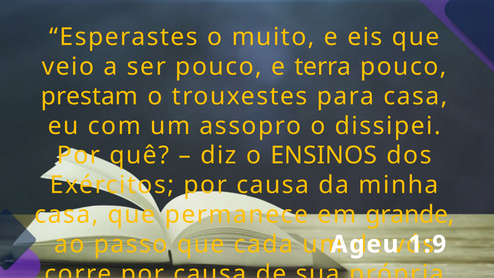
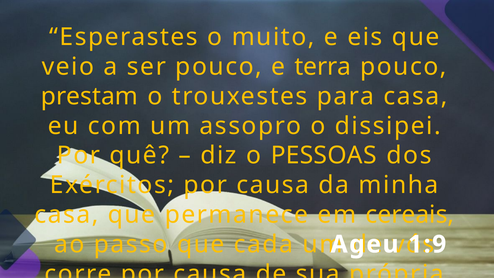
ENSINOS: ENSINOS -> PESSOAS (324, 155)
grande: grande -> cereais (410, 215)
